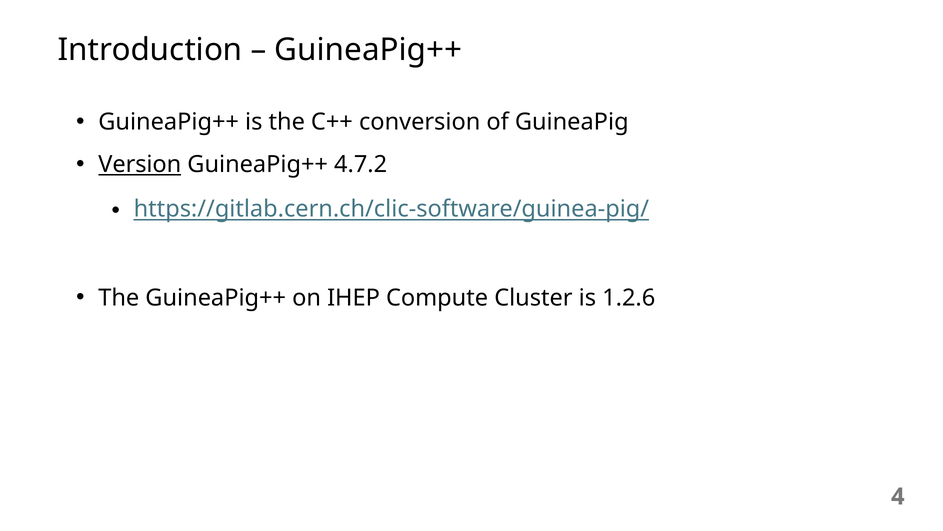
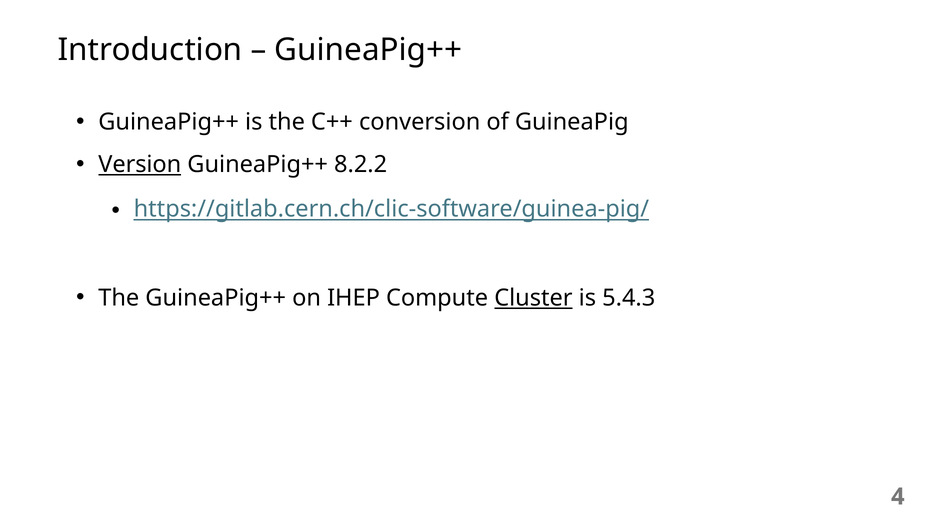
4.7.2: 4.7.2 -> 8.2.2 (361, 164)
Cluster underline: none -> present (533, 298)
1.2.6: 1.2.6 -> 5.4.3 (629, 298)
